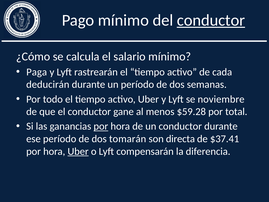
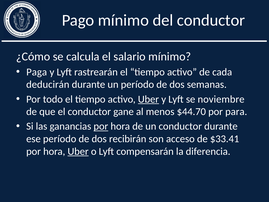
conductor underline: present -> none (211, 20)
Uber underline: none -> present (148, 99)
$59.28: $59.28 -> $44.70 (191, 112)
total: total -> para (236, 112)
tomarán: tomarán -> recibirán (128, 139)
directa: directa -> acceso (180, 139)
$37.41: $37.41 -> $33.41 (225, 139)
